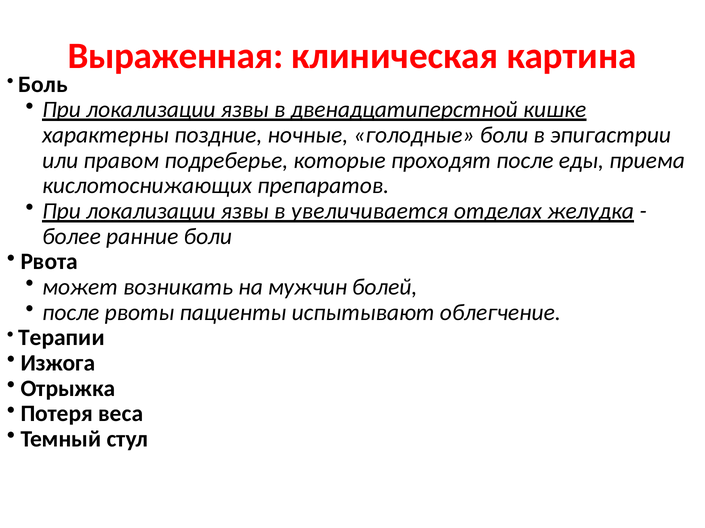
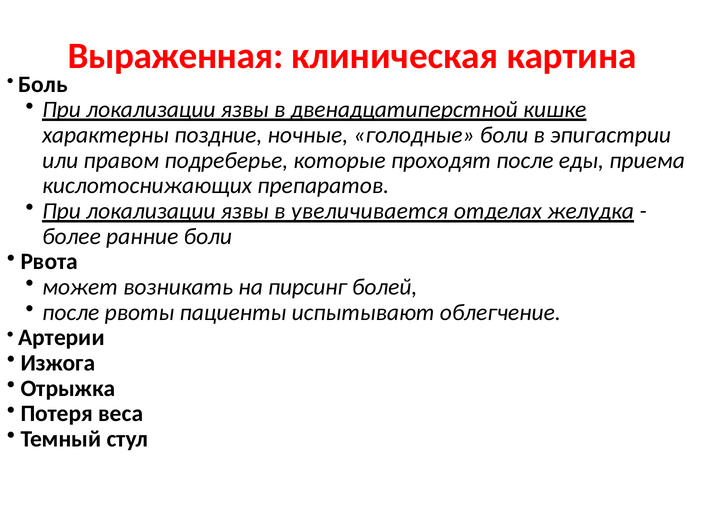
мужчин: мужчин -> пирсинг (308, 287)
Терапии: Терапии -> Артерии (61, 338)
